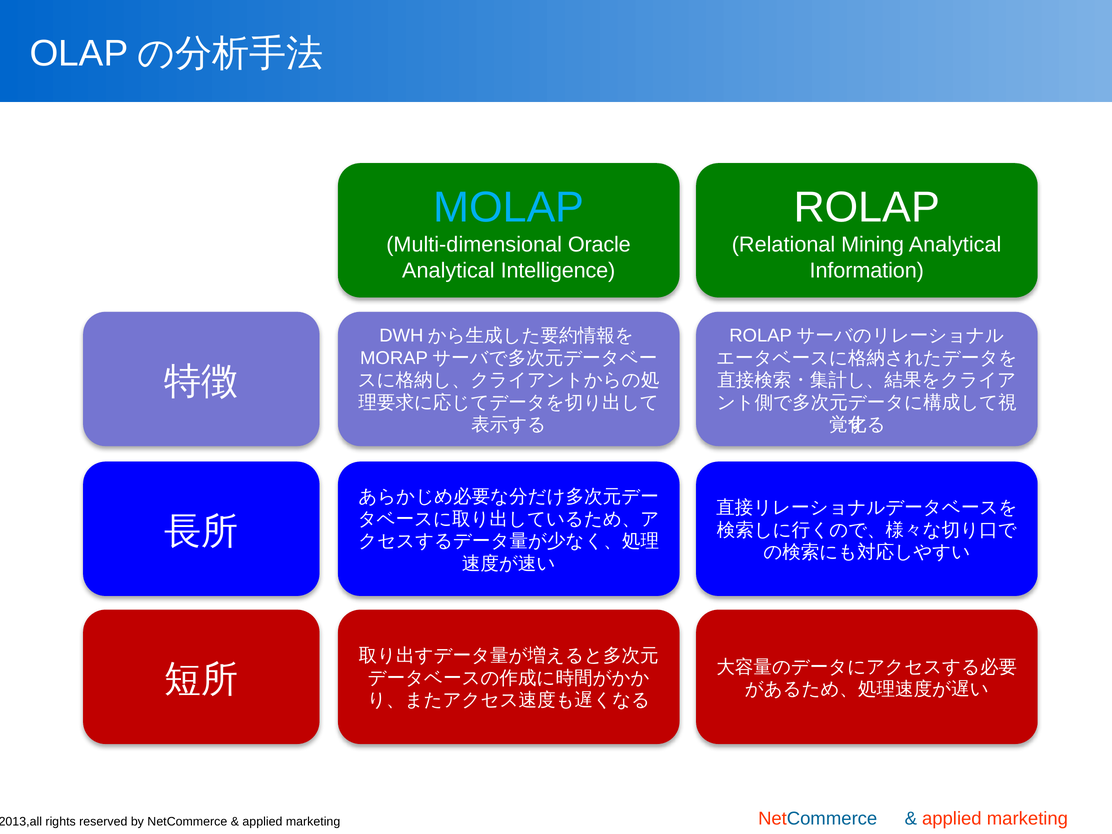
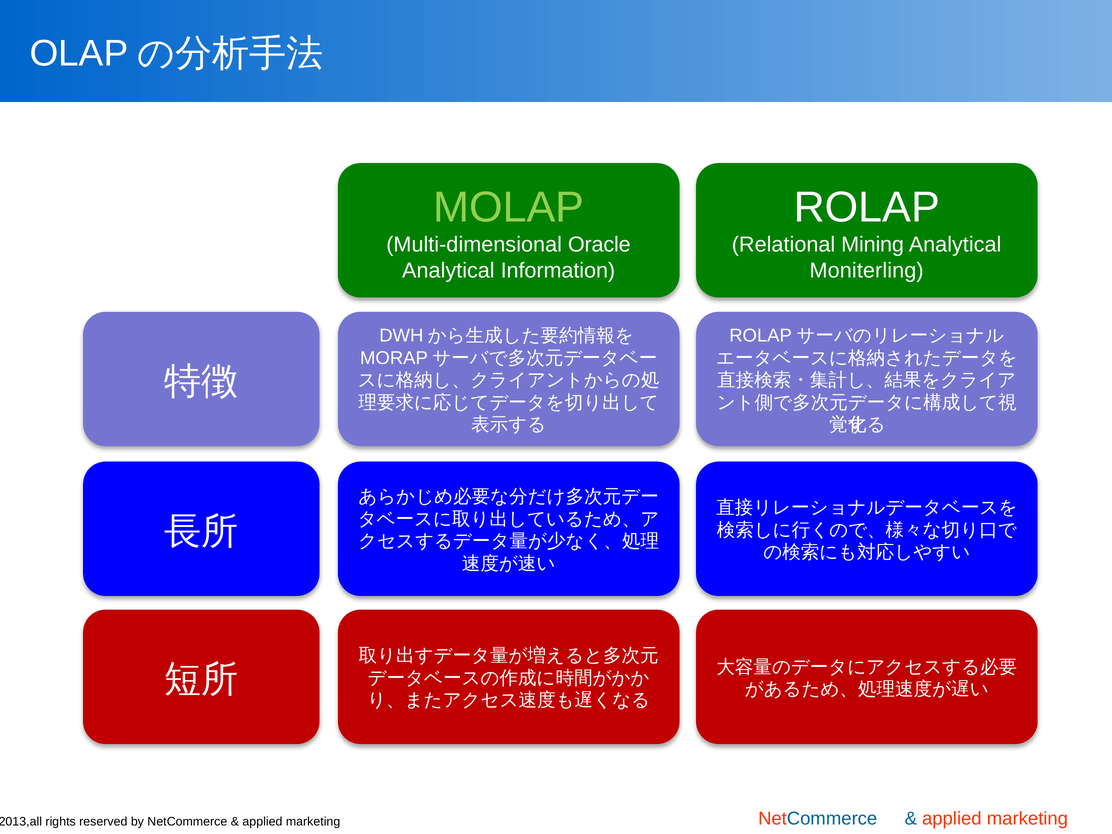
MOLAP colour: light blue -> light green (509, 207)
Intelligence: Intelligence -> Information (558, 271)
Information: Information -> Moniterling (867, 271)
